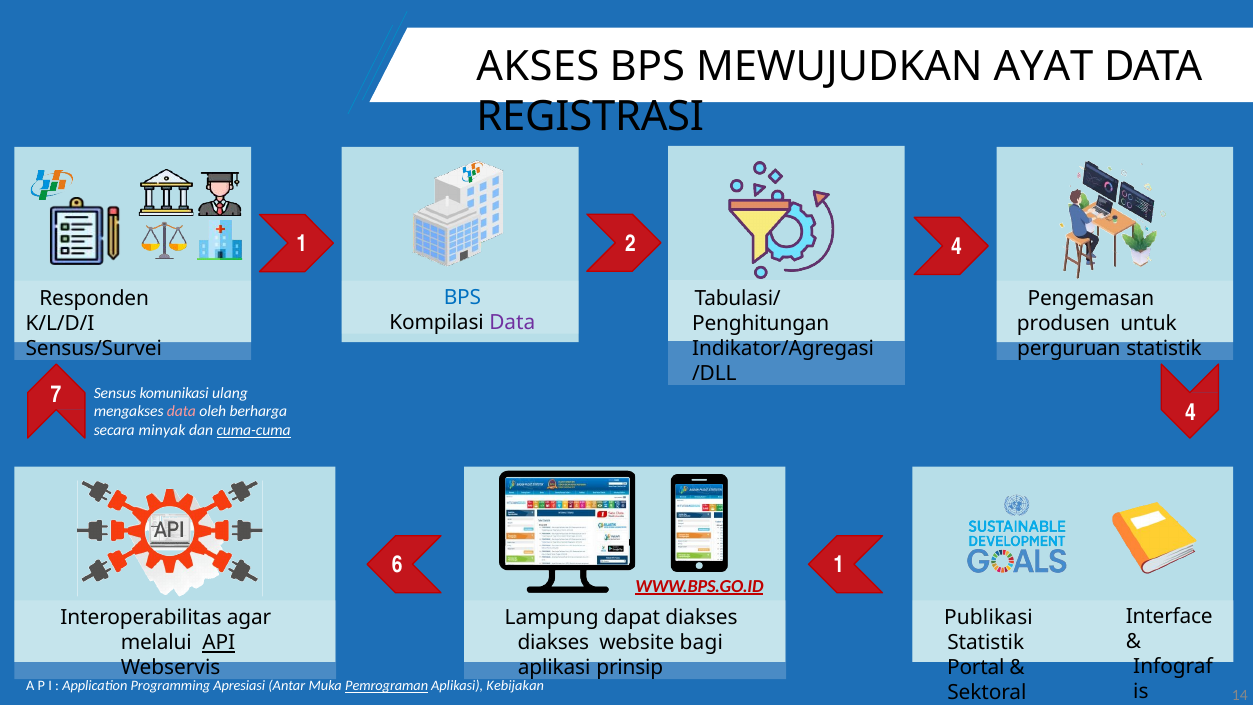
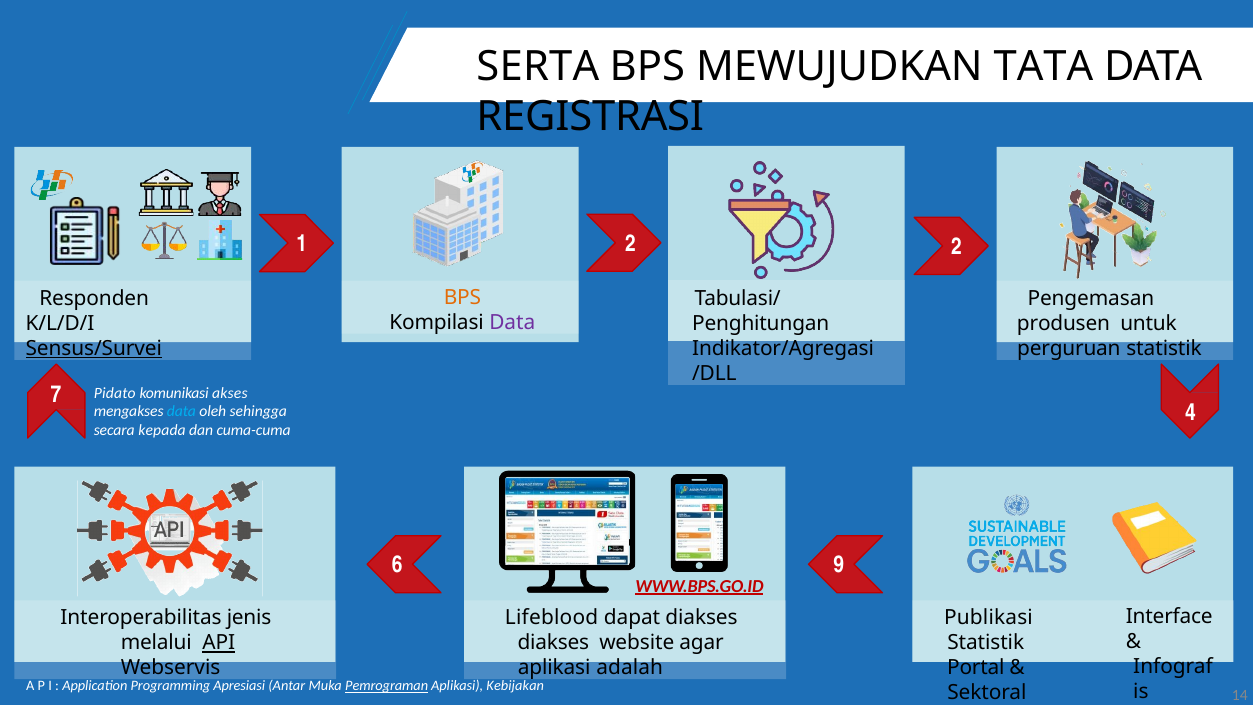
AKSES: AKSES -> SERTA (538, 67)
AYAT: AYAT -> TATA (1044, 67)
2 4: 4 -> 2 (957, 247)
BPS colour: blue -> orange (462, 297)
Sensus/Survei underline: none -> present (94, 349)
Sensus: Sensus -> Pidato (115, 393)
ulang: ulang -> akses (230, 393)
data colour: pink -> light blue (182, 412)
berharga: berharga -> sehingga (258, 412)
minyak: minyak -> kepada (162, 430)
cuma-cuma underline: present -> none (254, 430)
6 1: 1 -> 9 (839, 565)
agar: agar -> jenis (249, 618)
Lampung: Lampung -> Lifeblood (552, 618)
bagi: bagi -> agar (702, 643)
prinsip: prinsip -> adalah (630, 668)
